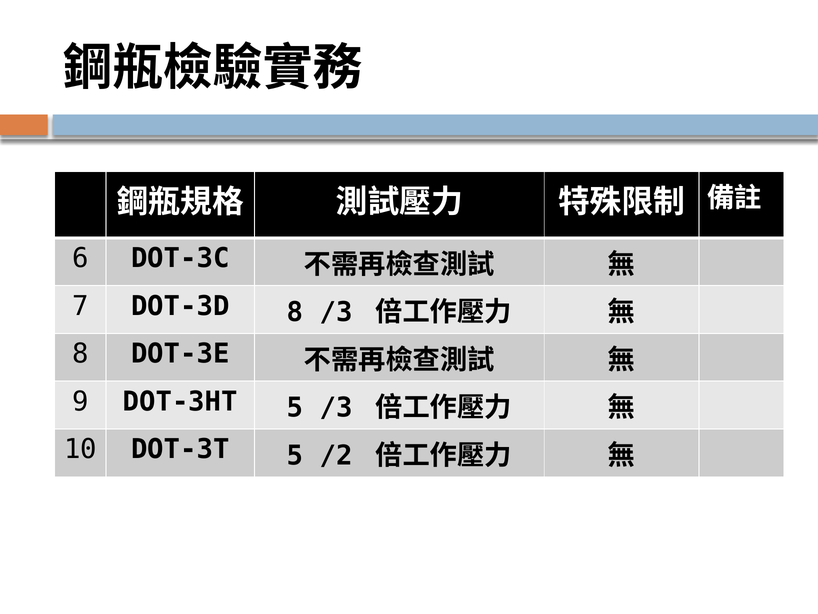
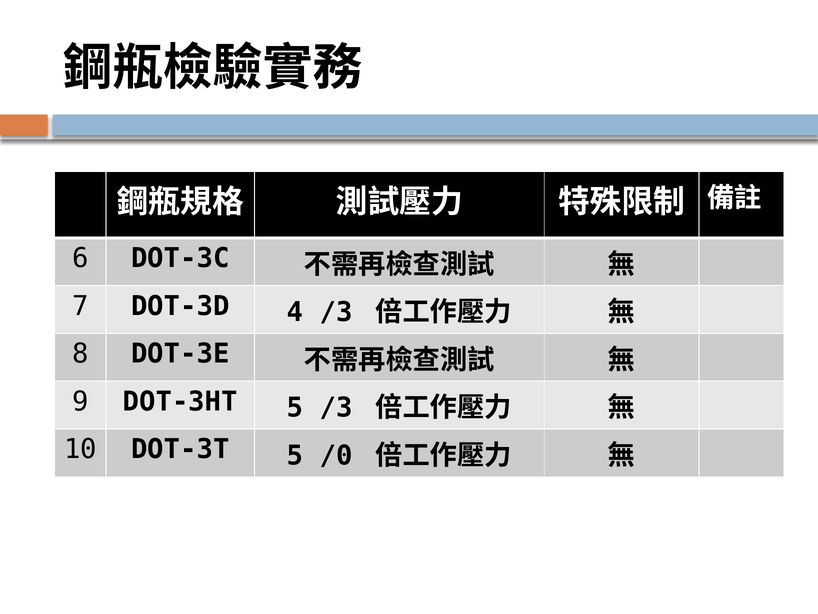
DOT-3D 8: 8 -> 4 (295, 312)
/2: /2 -> /0 (336, 455)
